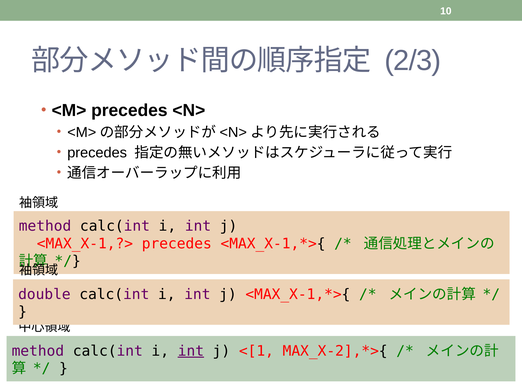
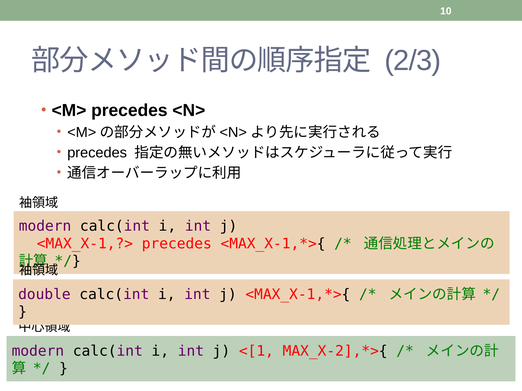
method: method -> modern (45, 226)
method: method -> modern (38, 351)
int underline: present -> none (191, 351)
